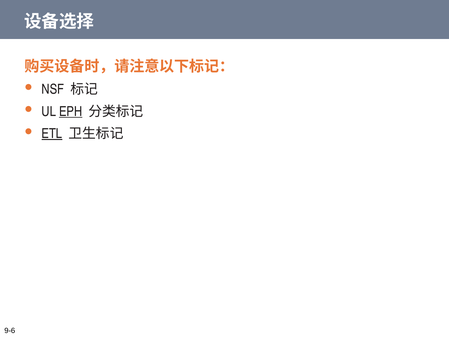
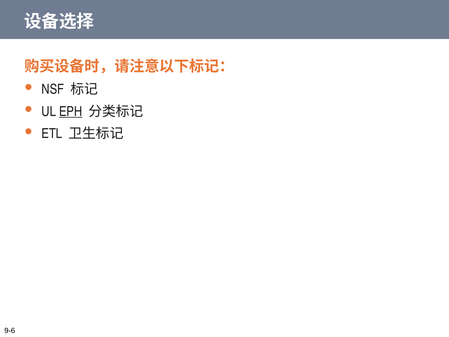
ETL underline: present -> none (52, 133)
